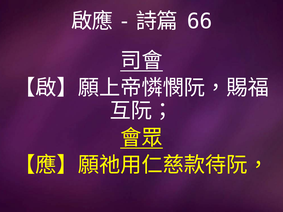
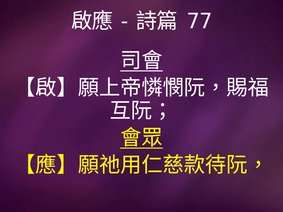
66: 66 -> 77 (200, 21)
